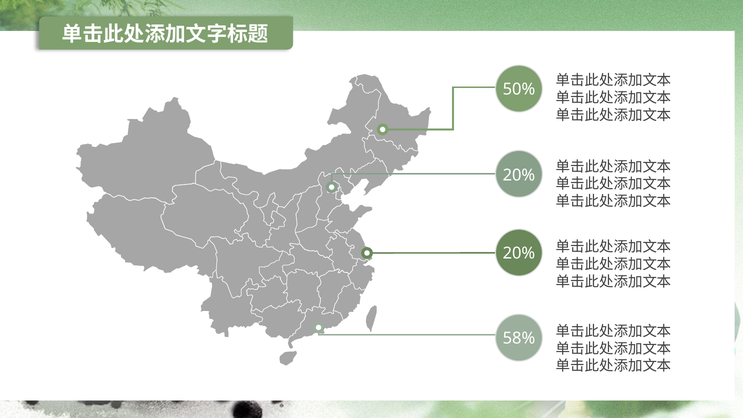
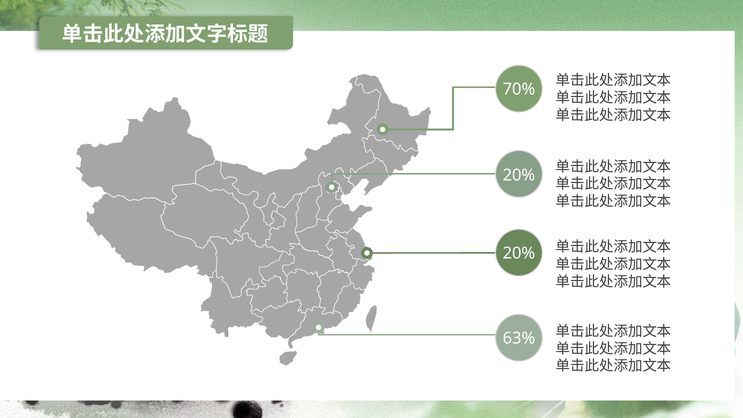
50%: 50% -> 70% (519, 89)
58%: 58% -> 63% (519, 338)
